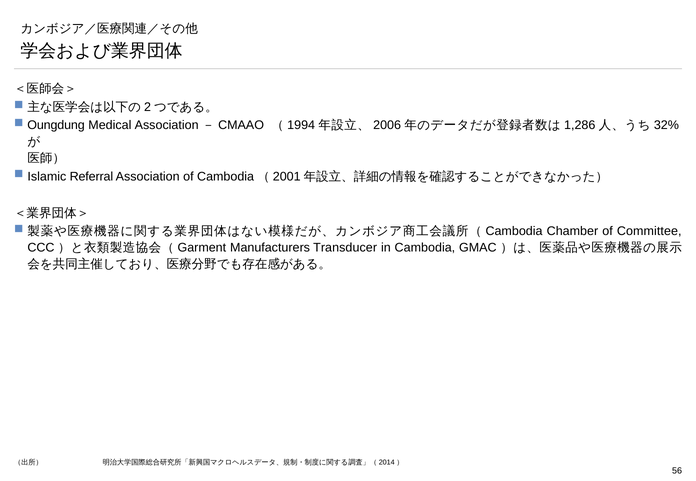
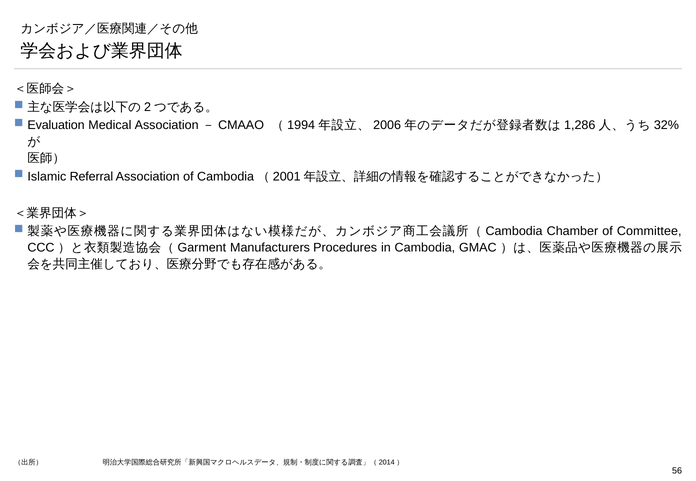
Oungdung: Oungdung -> Evaluation (56, 125)
Transducer: Transducer -> Procedures (345, 248)
